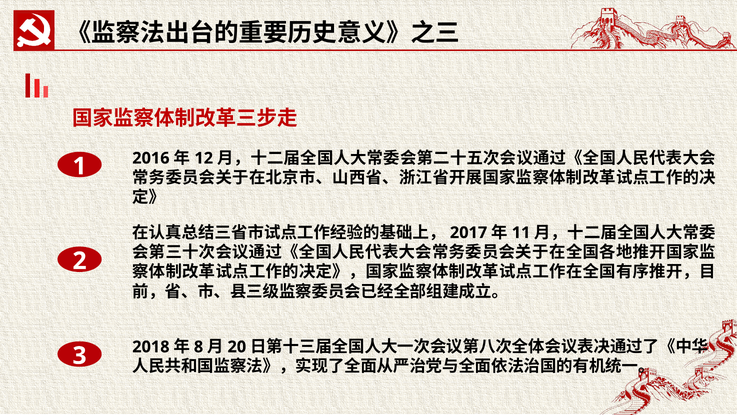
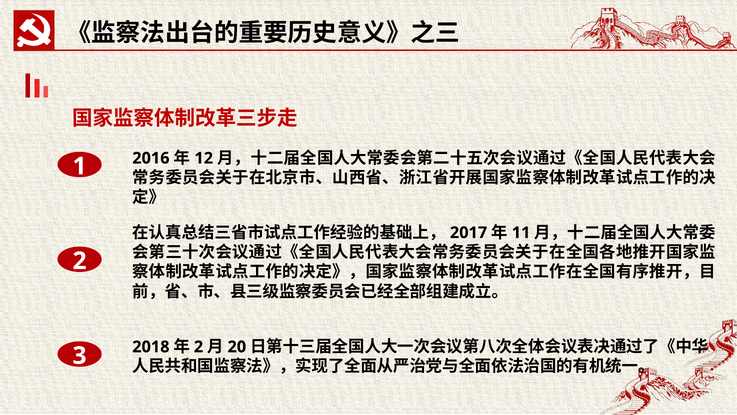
8: 8 -> 2 (199, 347)
